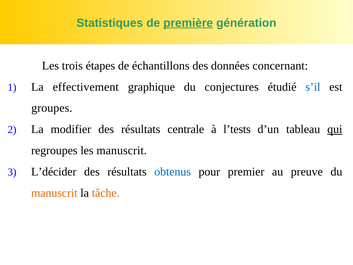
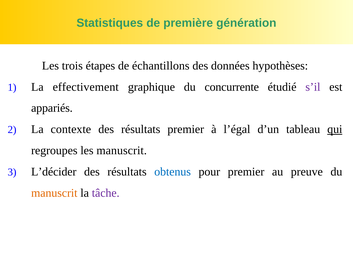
première underline: present -> none (188, 23)
concernant: concernant -> hypothèses (280, 66)
conjectures: conjectures -> concurrente (232, 87)
s’il colour: blue -> purple (313, 87)
groupes: groupes -> appariés (52, 108)
modifier: modifier -> contexte (71, 129)
résultats centrale: centrale -> premier (186, 129)
l’tests: l’tests -> l’égal (237, 129)
tâche colour: orange -> purple (106, 193)
